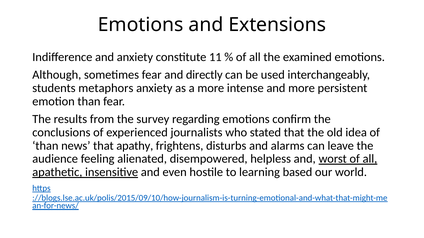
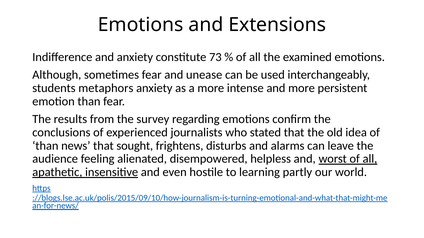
11: 11 -> 73 (215, 57)
directly: directly -> unease (204, 75)
apathy: apathy -> sought (135, 146)
based: based -> partly (297, 173)
